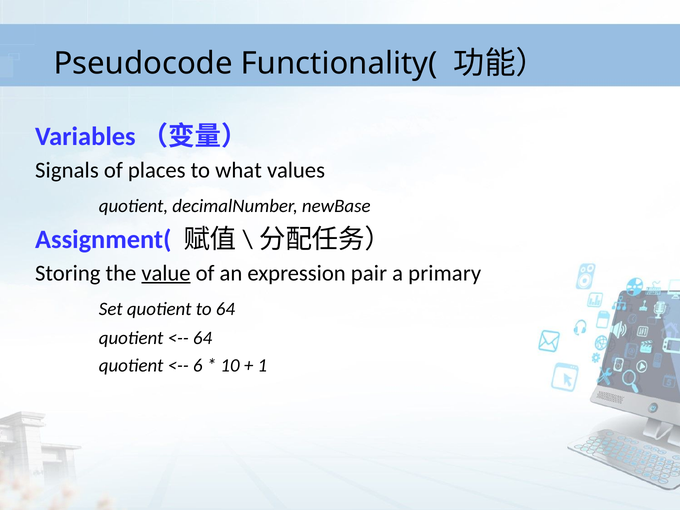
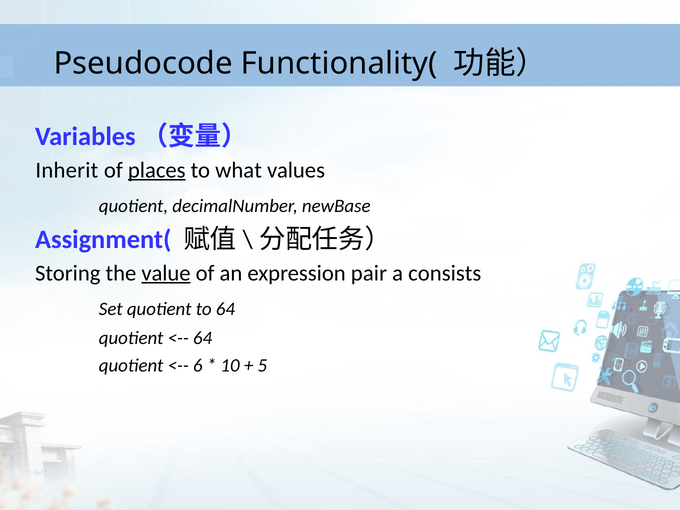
Signals: Signals -> Inherit (67, 170)
places underline: none -> present (157, 170)
primary: primary -> consists (445, 273)
1: 1 -> 5 (262, 366)
